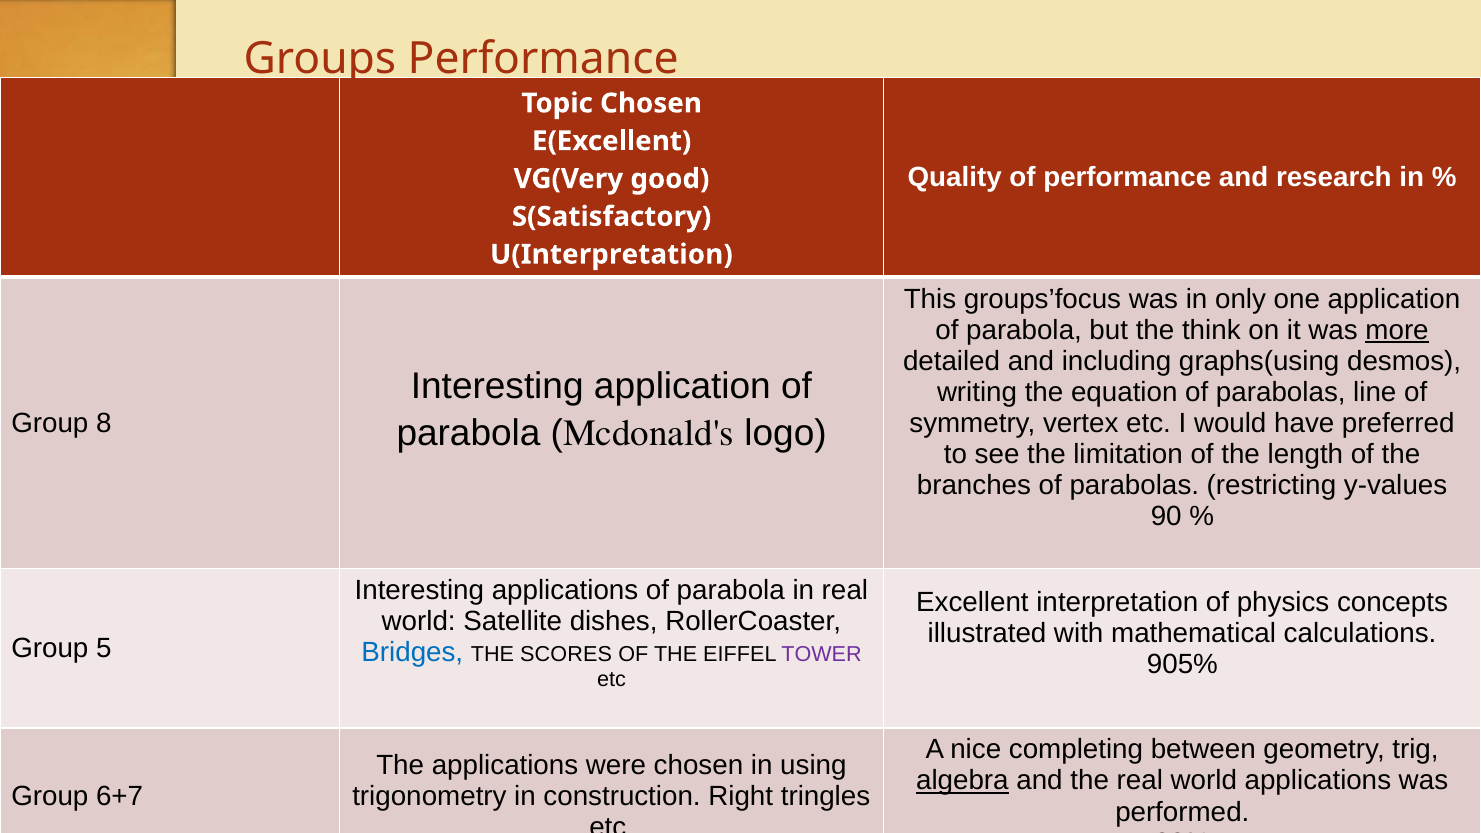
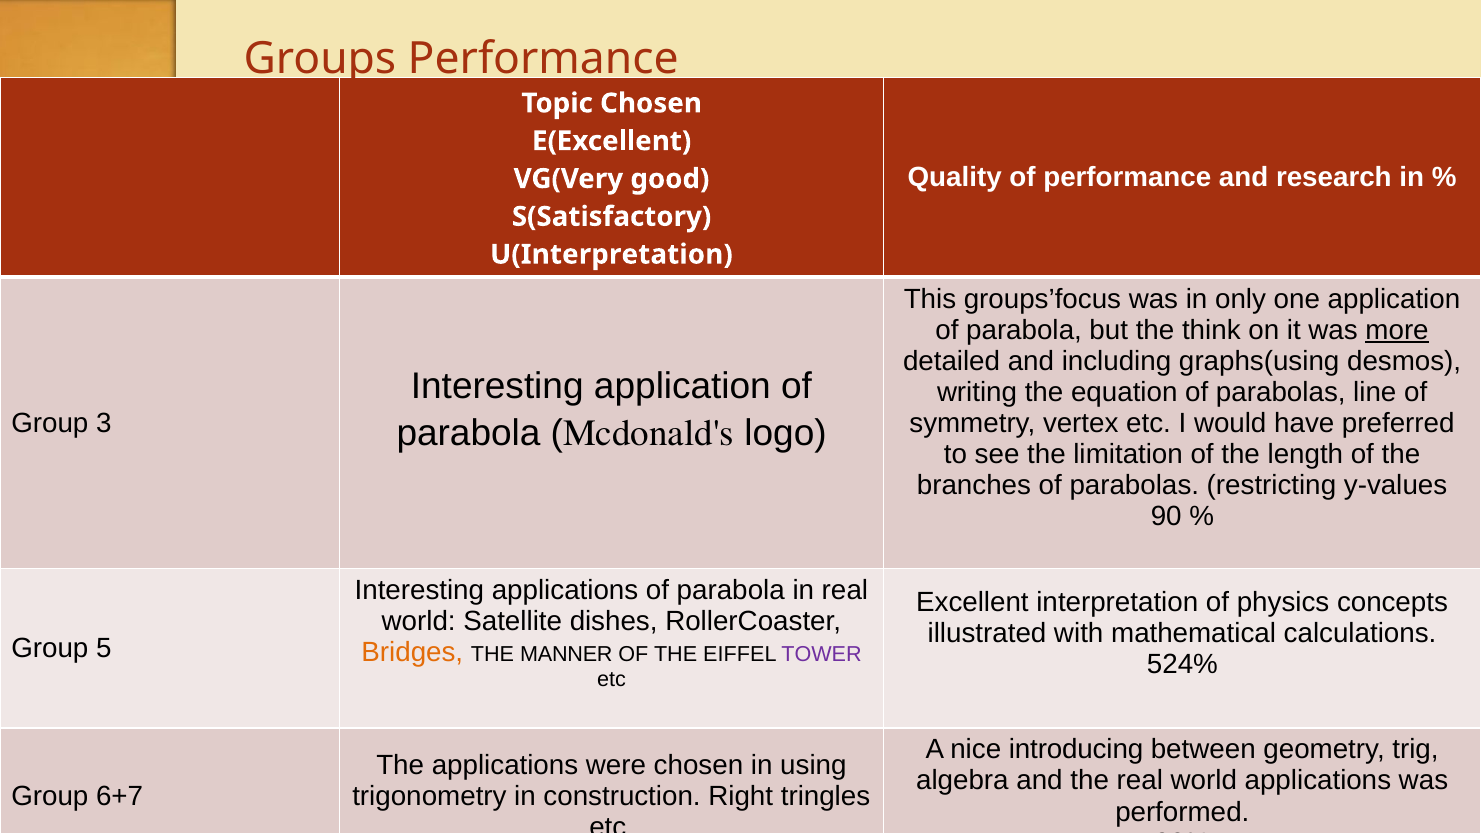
8: 8 -> 3 (104, 423)
Bridges colour: blue -> orange (412, 652)
SCORES: SCORES -> MANNER (566, 654)
905%: 905% -> 524% (1182, 664)
completing: completing -> introducing (1076, 750)
algebra underline: present -> none (962, 781)
